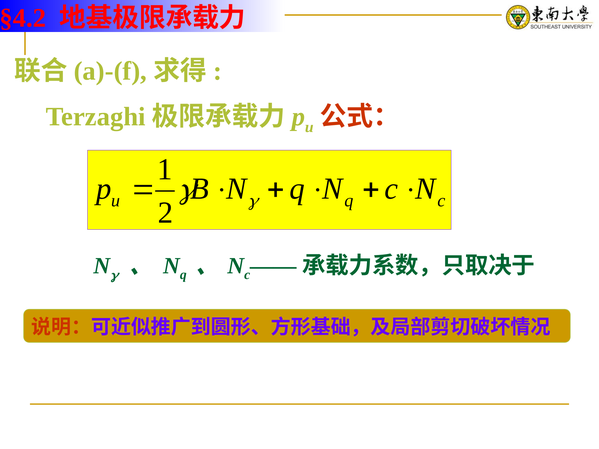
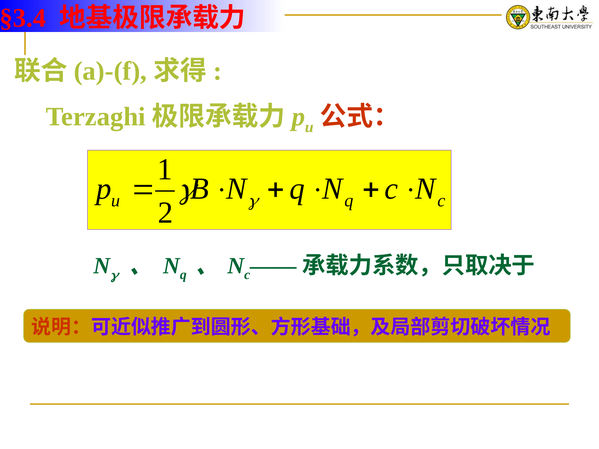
§4.2: §4.2 -> §3.4 (23, 18)
